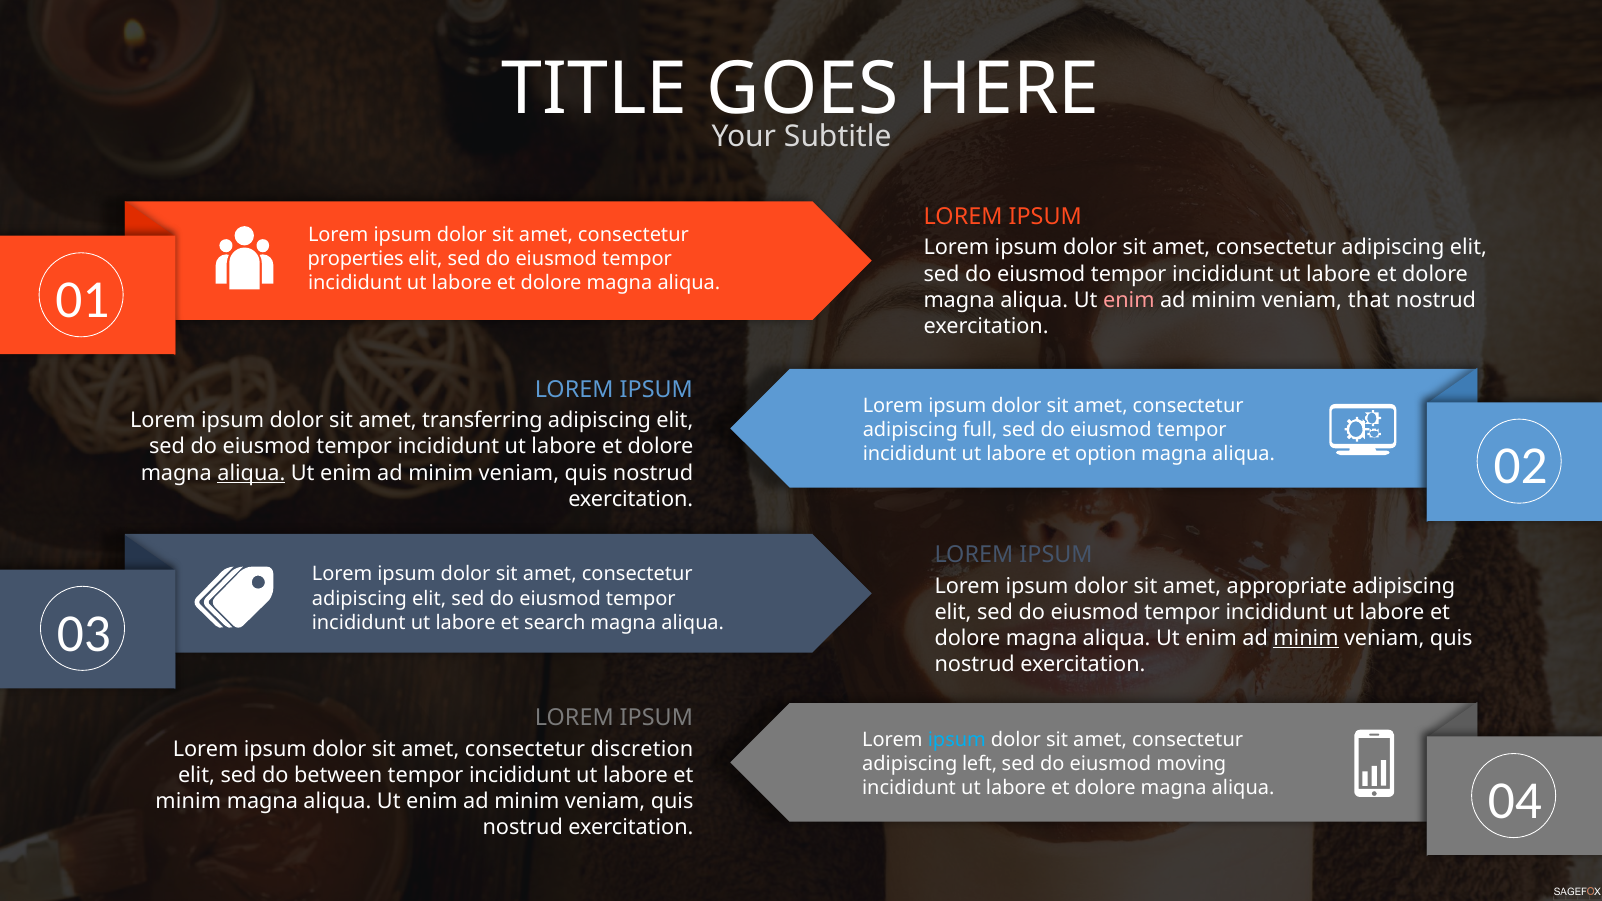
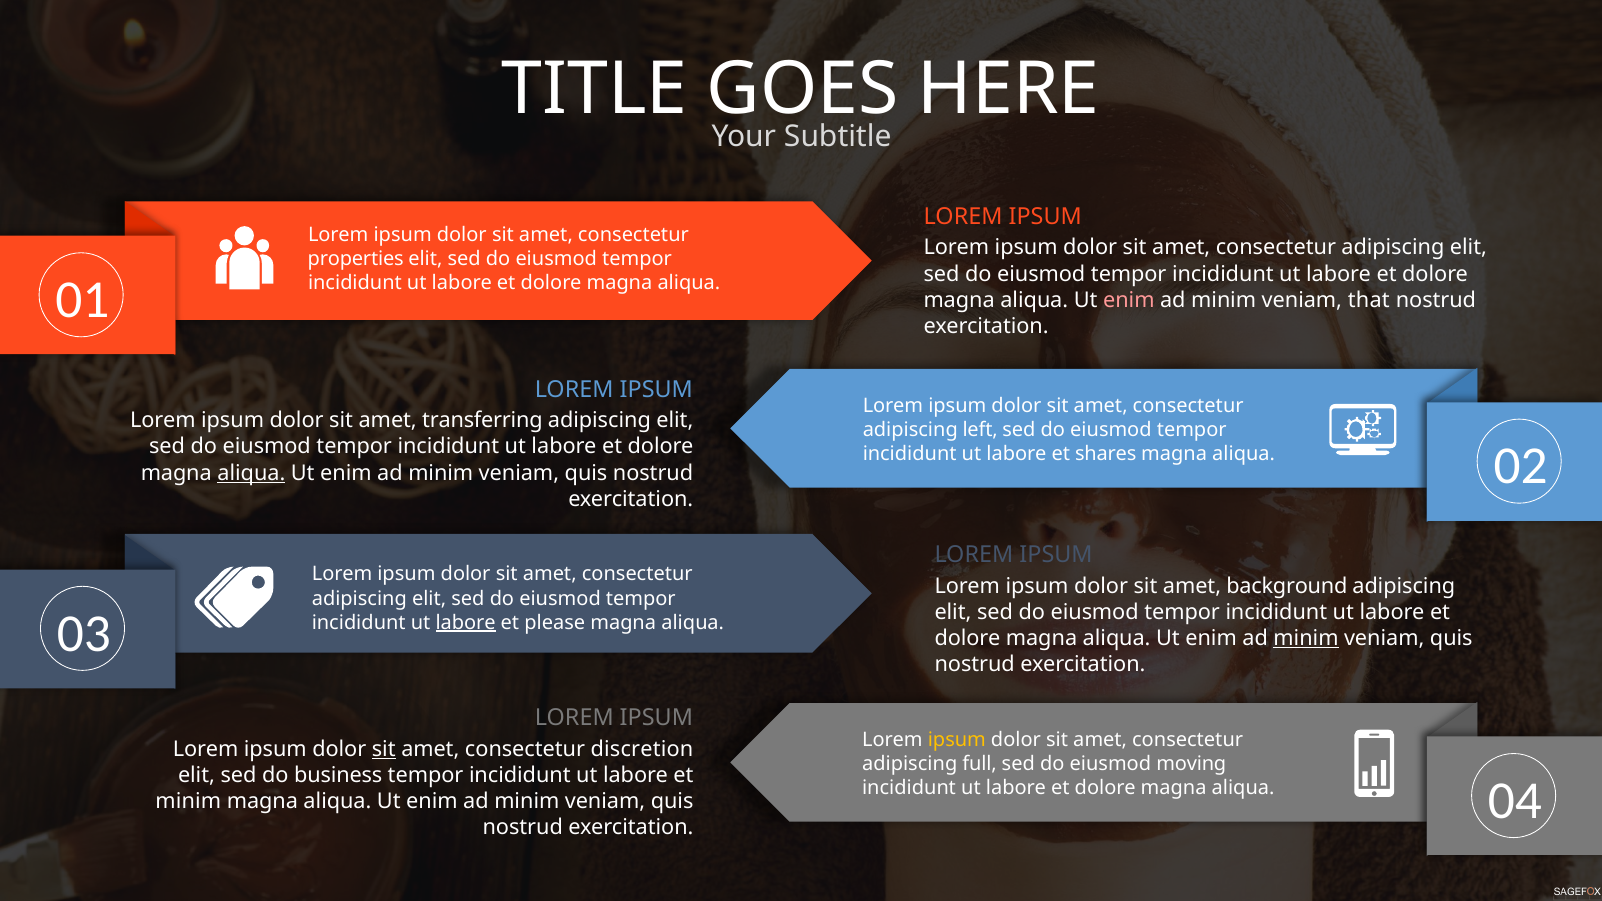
full: full -> left (980, 430)
option: option -> shares (1106, 454)
appropriate: appropriate -> background (1287, 586)
labore underline: none -> present (466, 623)
search: search -> please (555, 623)
ipsum colour: light blue -> yellow (957, 740)
sit underline: none -> present (384, 750)
left: left -> full (980, 764)
between: between -> business (338, 776)
